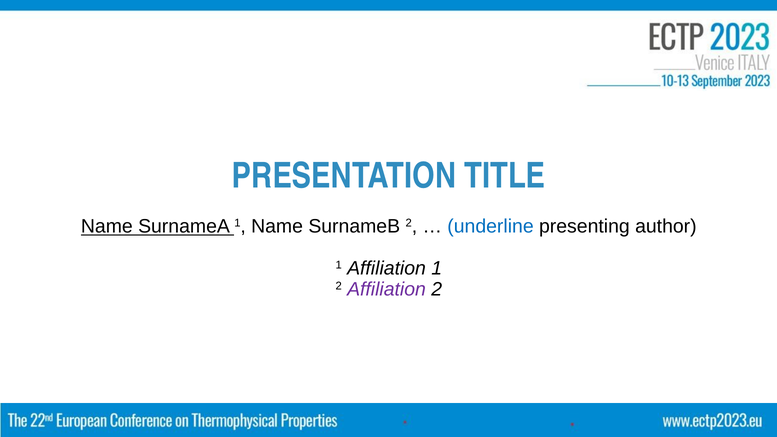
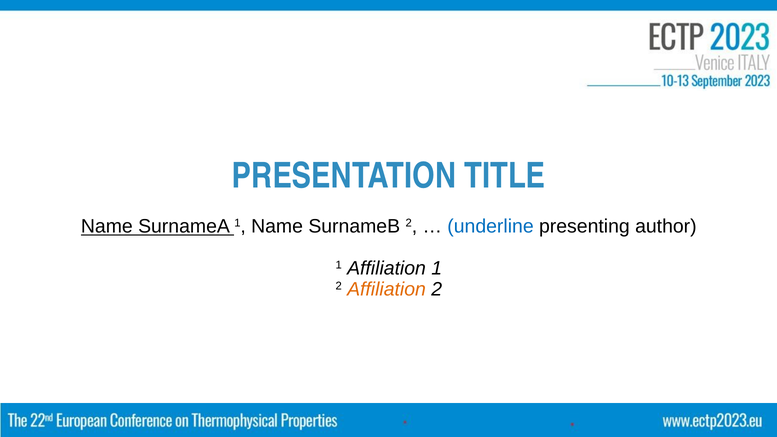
Affiliation colour: purple -> orange (387, 289)
